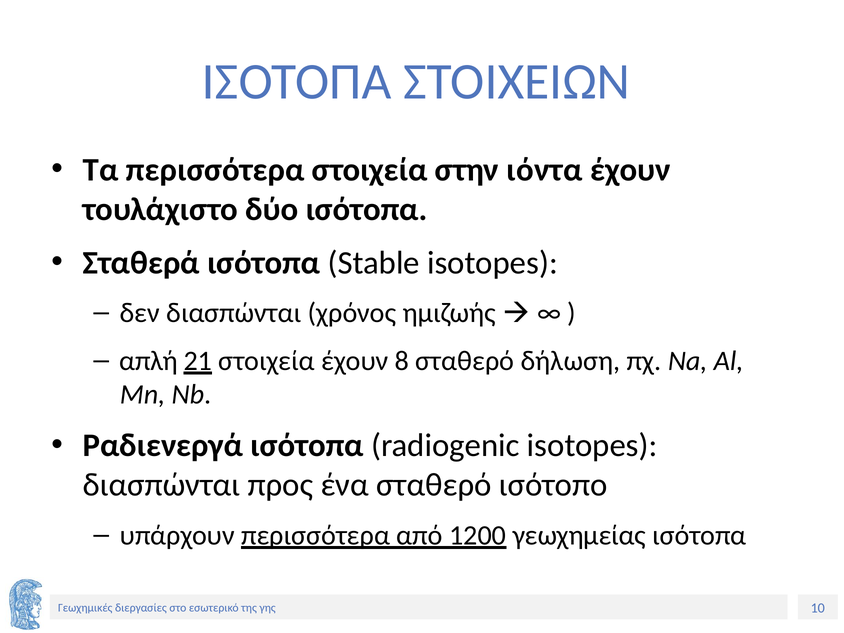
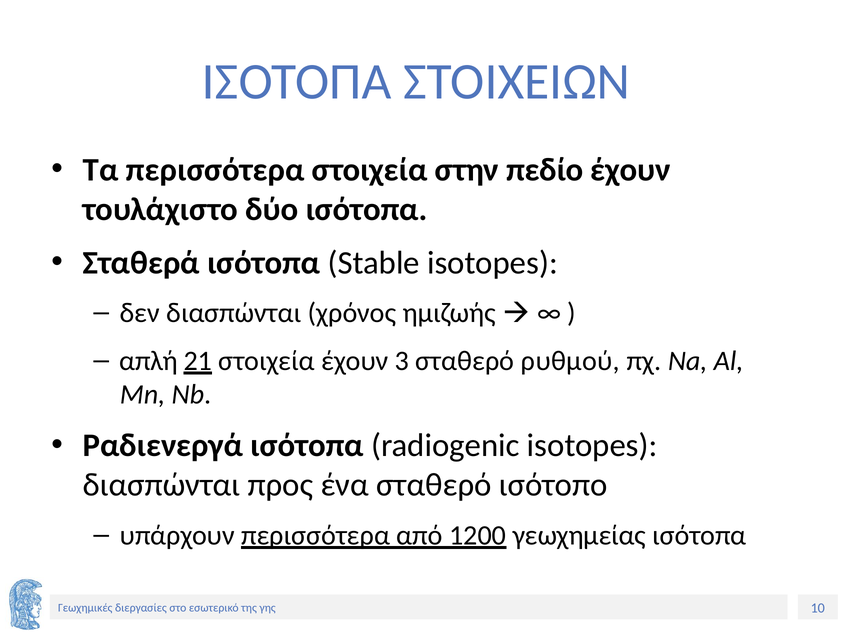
ιόντα: ιόντα -> πεδίο (545, 170)
8: 8 -> 3 (402, 361)
δήλωση: δήλωση -> ρυθμού (570, 361)
